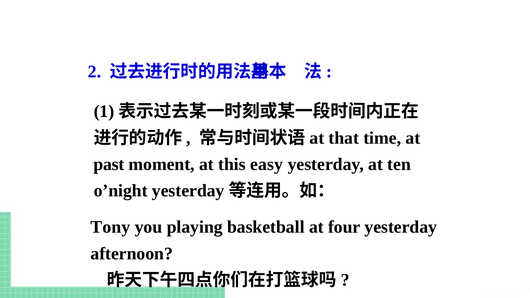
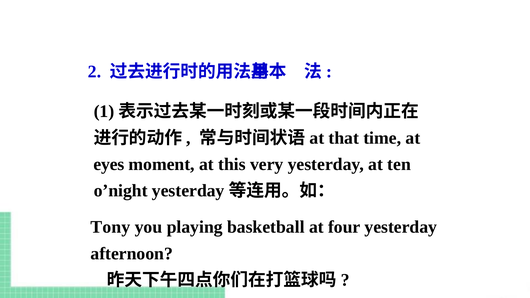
past: past -> eyes (109, 164)
easy: easy -> very (267, 164)
